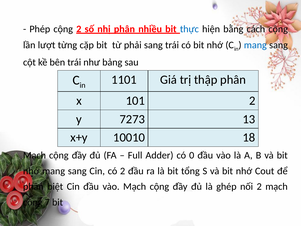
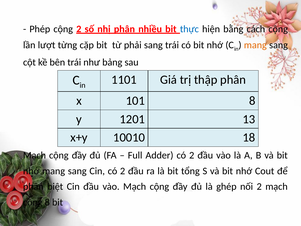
mang colour: blue -> orange (255, 45)
101 2: 2 -> 8 (252, 101)
7273: 7273 -> 1201 (132, 119)
Adder có 0: 0 -> 2 (192, 155)
cộng 7: 7 -> 8 (47, 202)
